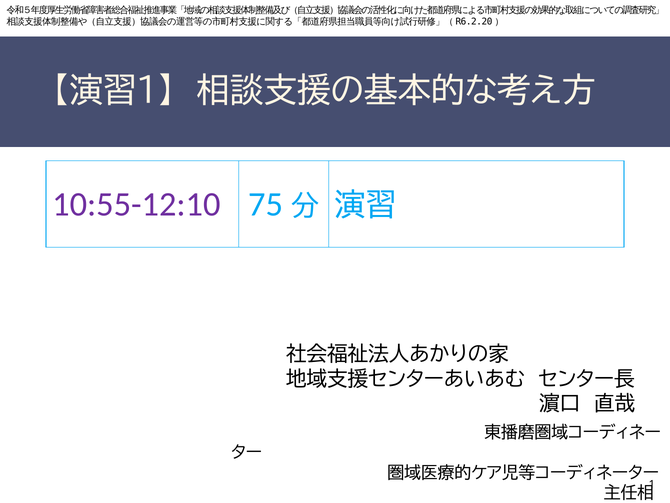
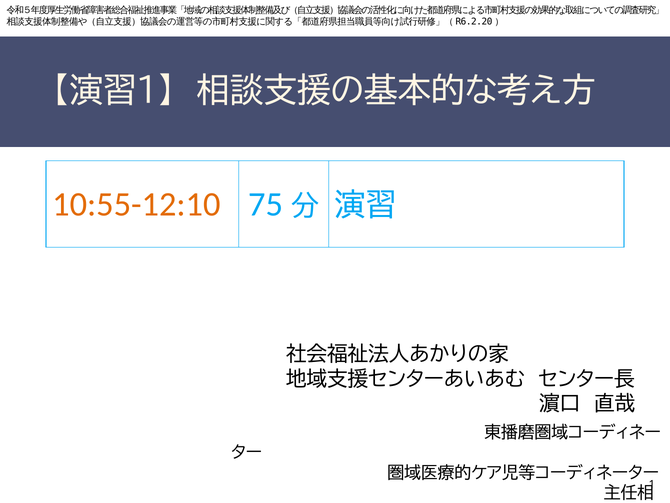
10:55-12:10 colour: purple -> orange (136, 204)
